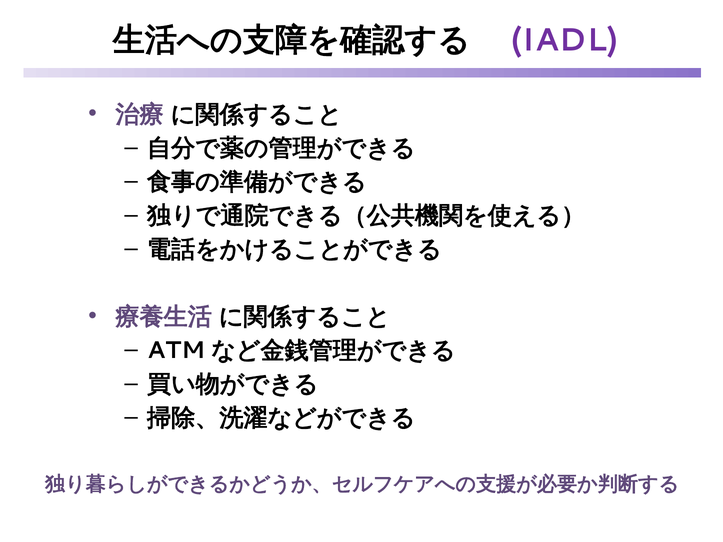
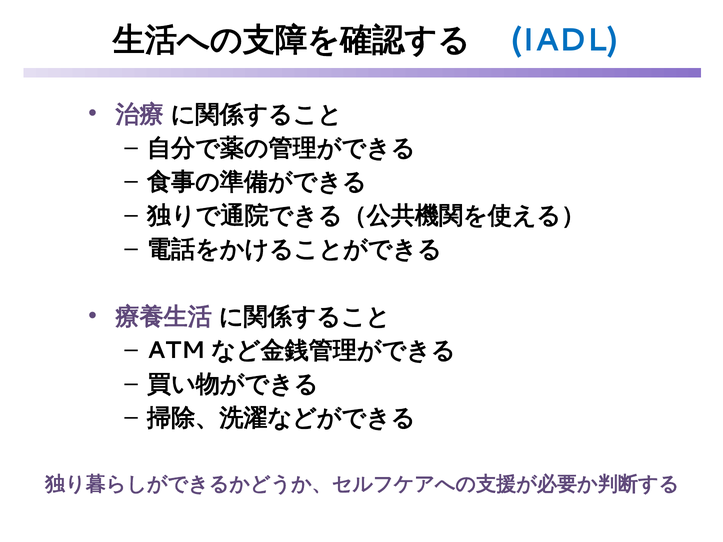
IADL colour: purple -> blue (565, 40)
